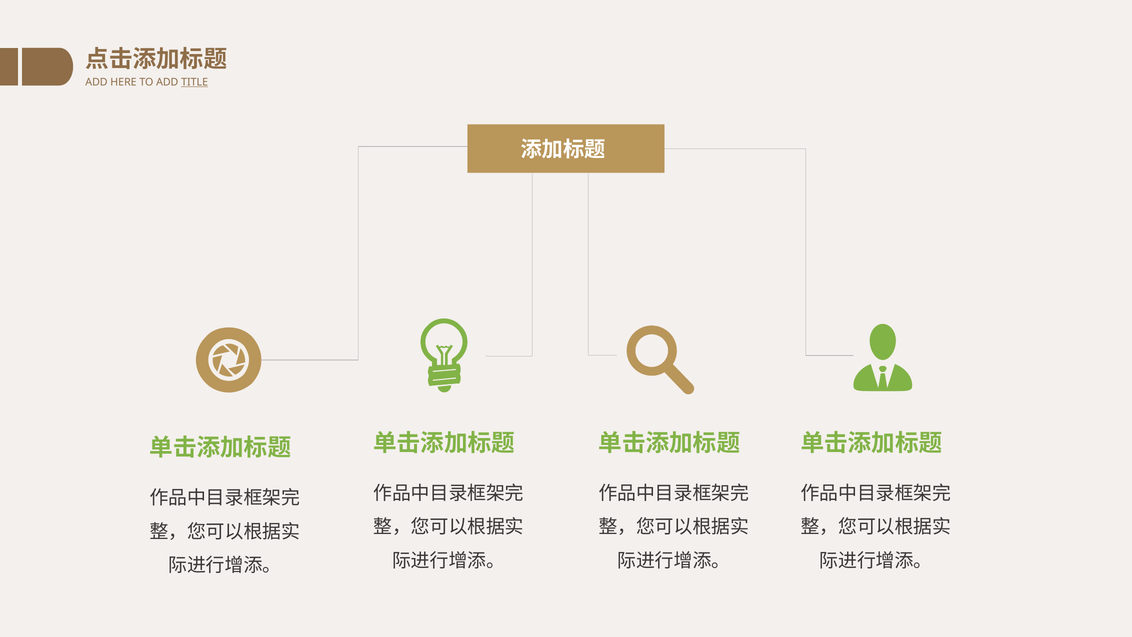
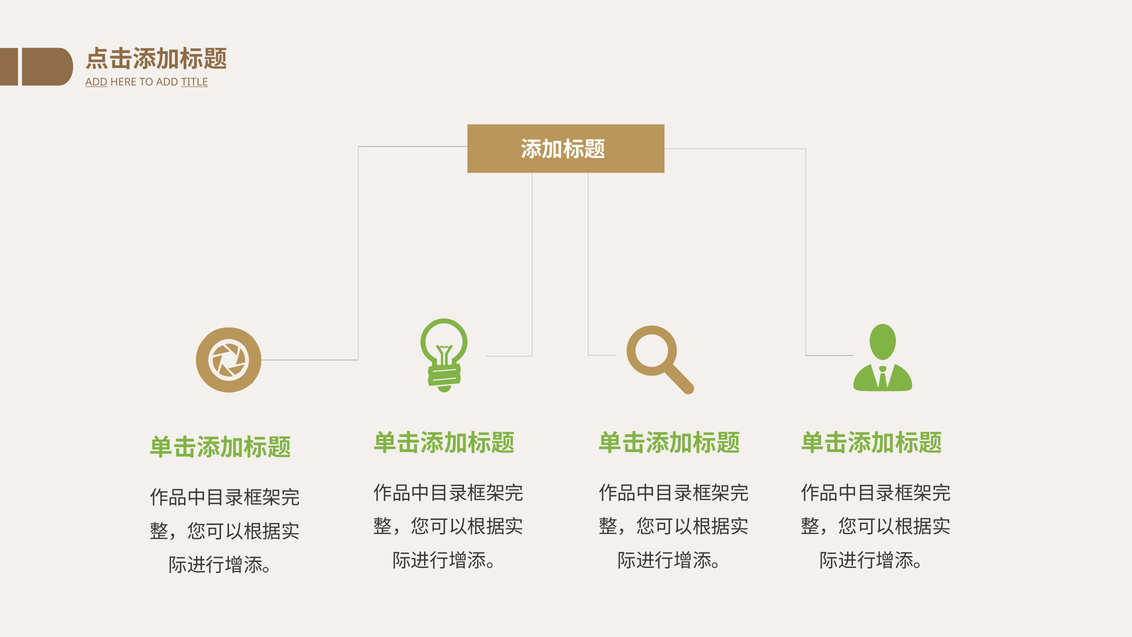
ADD underline: none -> present (96, 82)
